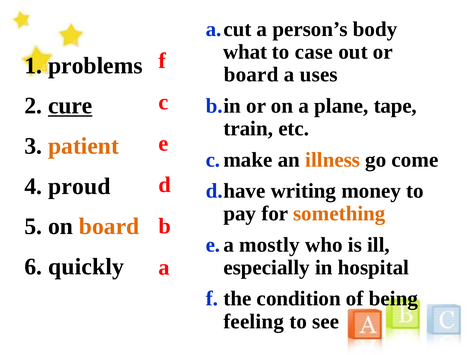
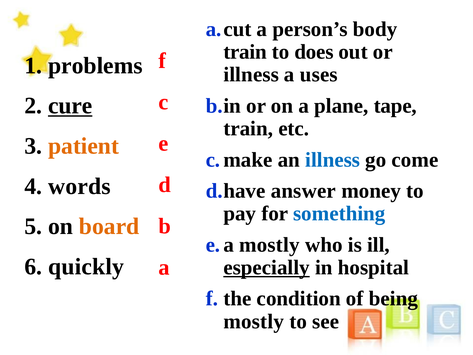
what: what -> train (245, 52)
case: case -> does (314, 52)
board: board -> illness (251, 75)
illness colour: orange -> blue (333, 160)
proud: proud -> words (79, 186)
writing: writing -> answer (303, 191)
something colour: orange -> blue (339, 214)
especially underline: none -> present (267, 267)
feeling: feeling -> mostly (254, 321)
